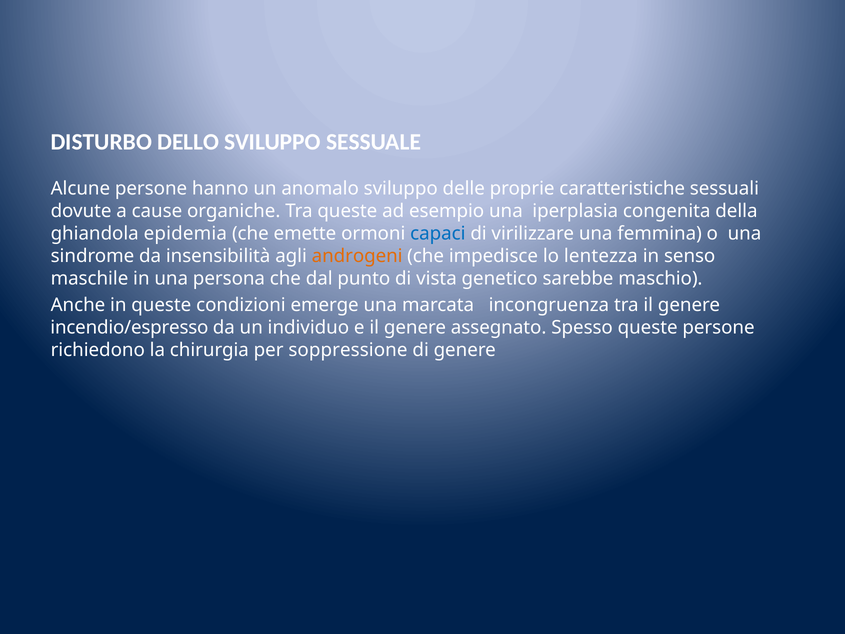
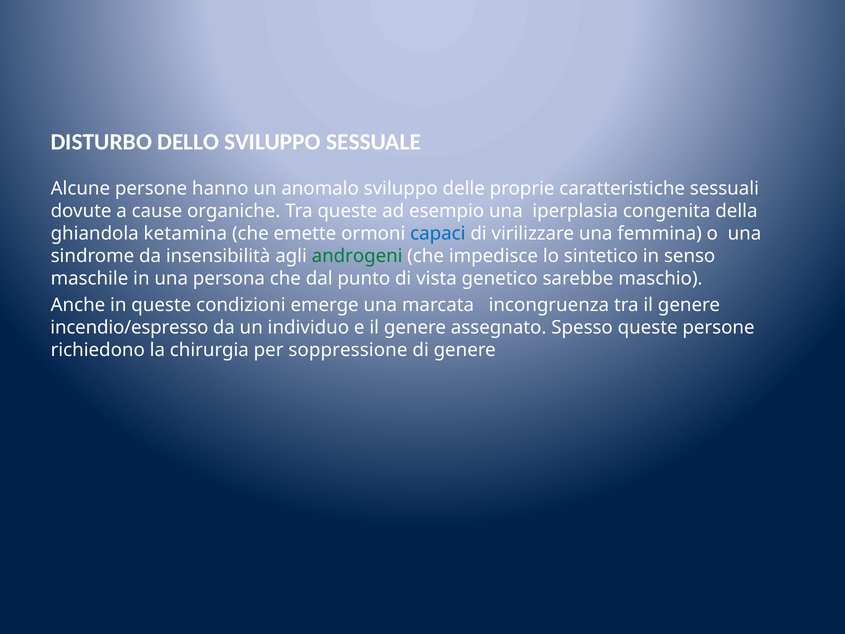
epidemia: epidemia -> ketamina (185, 233)
androgeni colour: orange -> green (357, 256)
lentezza: lentezza -> sintetico (601, 256)
